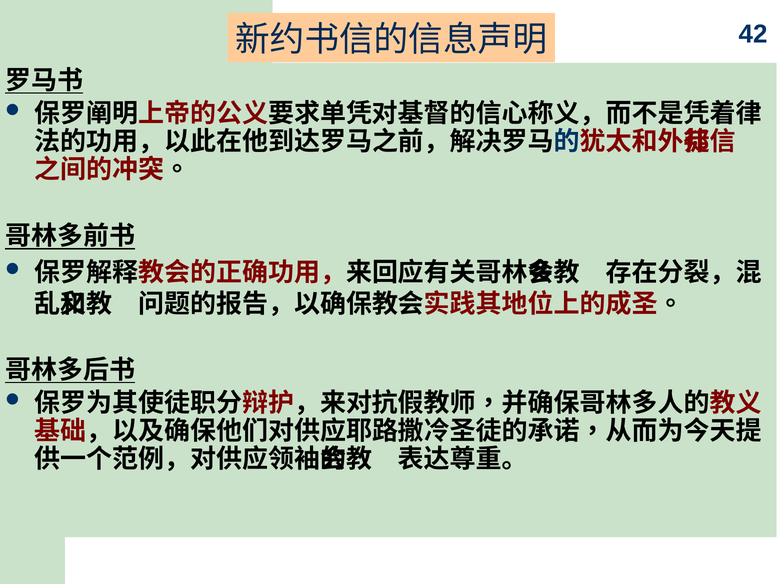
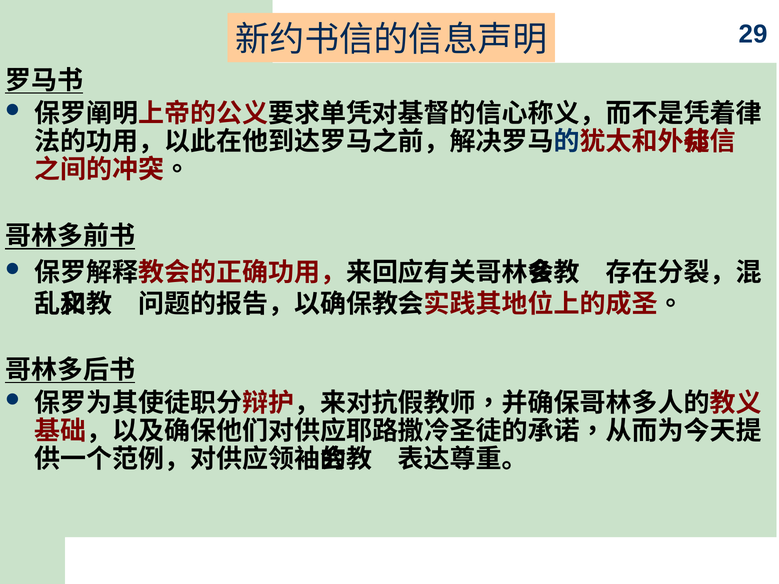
42: 42 -> 29 (753, 34)
